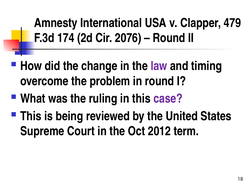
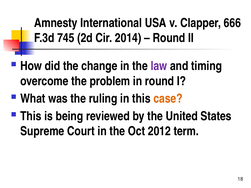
479: 479 -> 666 (232, 23)
174: 174 -> 745 (66, 38)
2076: 2076 -> 2014 (128, 38)
case colour: purple -> orange (168, 99)
